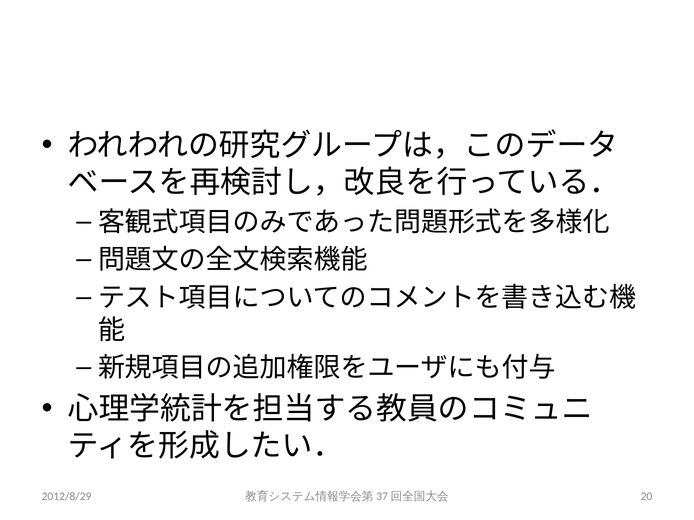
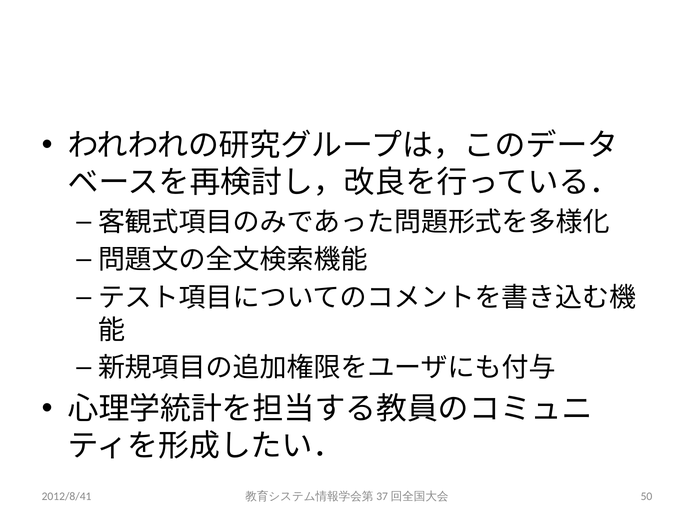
2012/8/29: 2012/8/29 -> 2012/8/41 (67, 497)
20: 20 -> 50 (646, 497)
